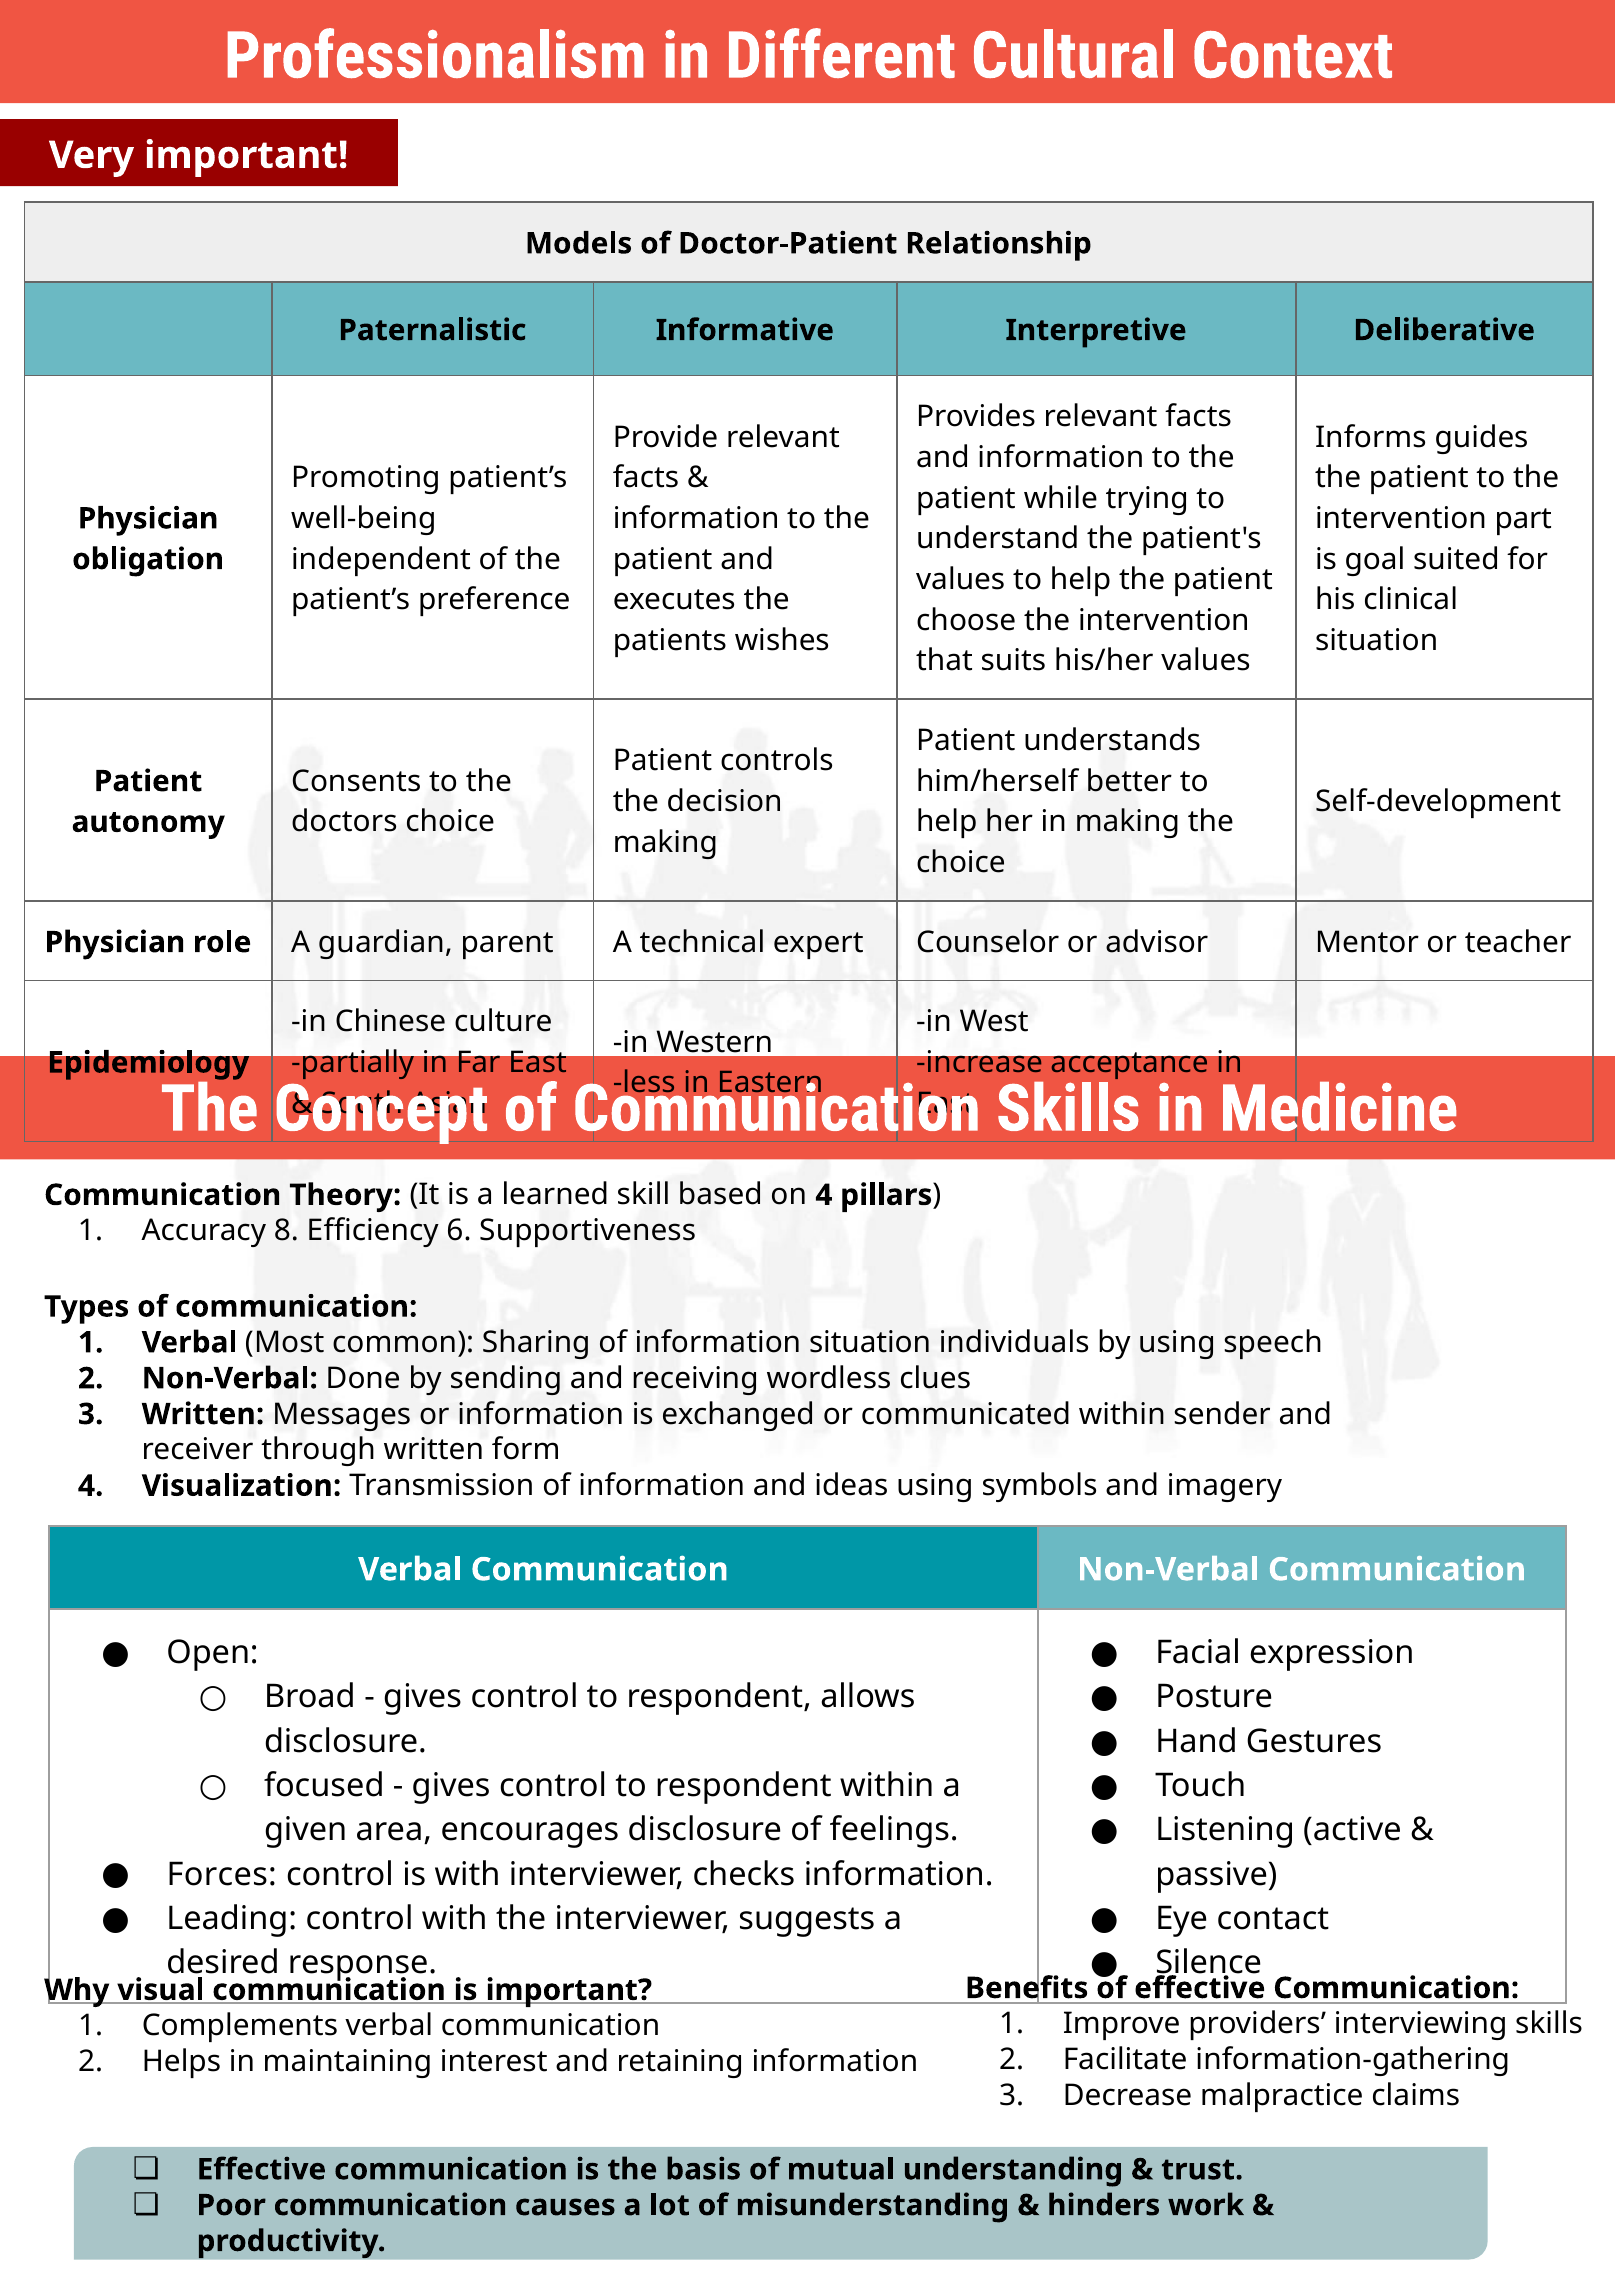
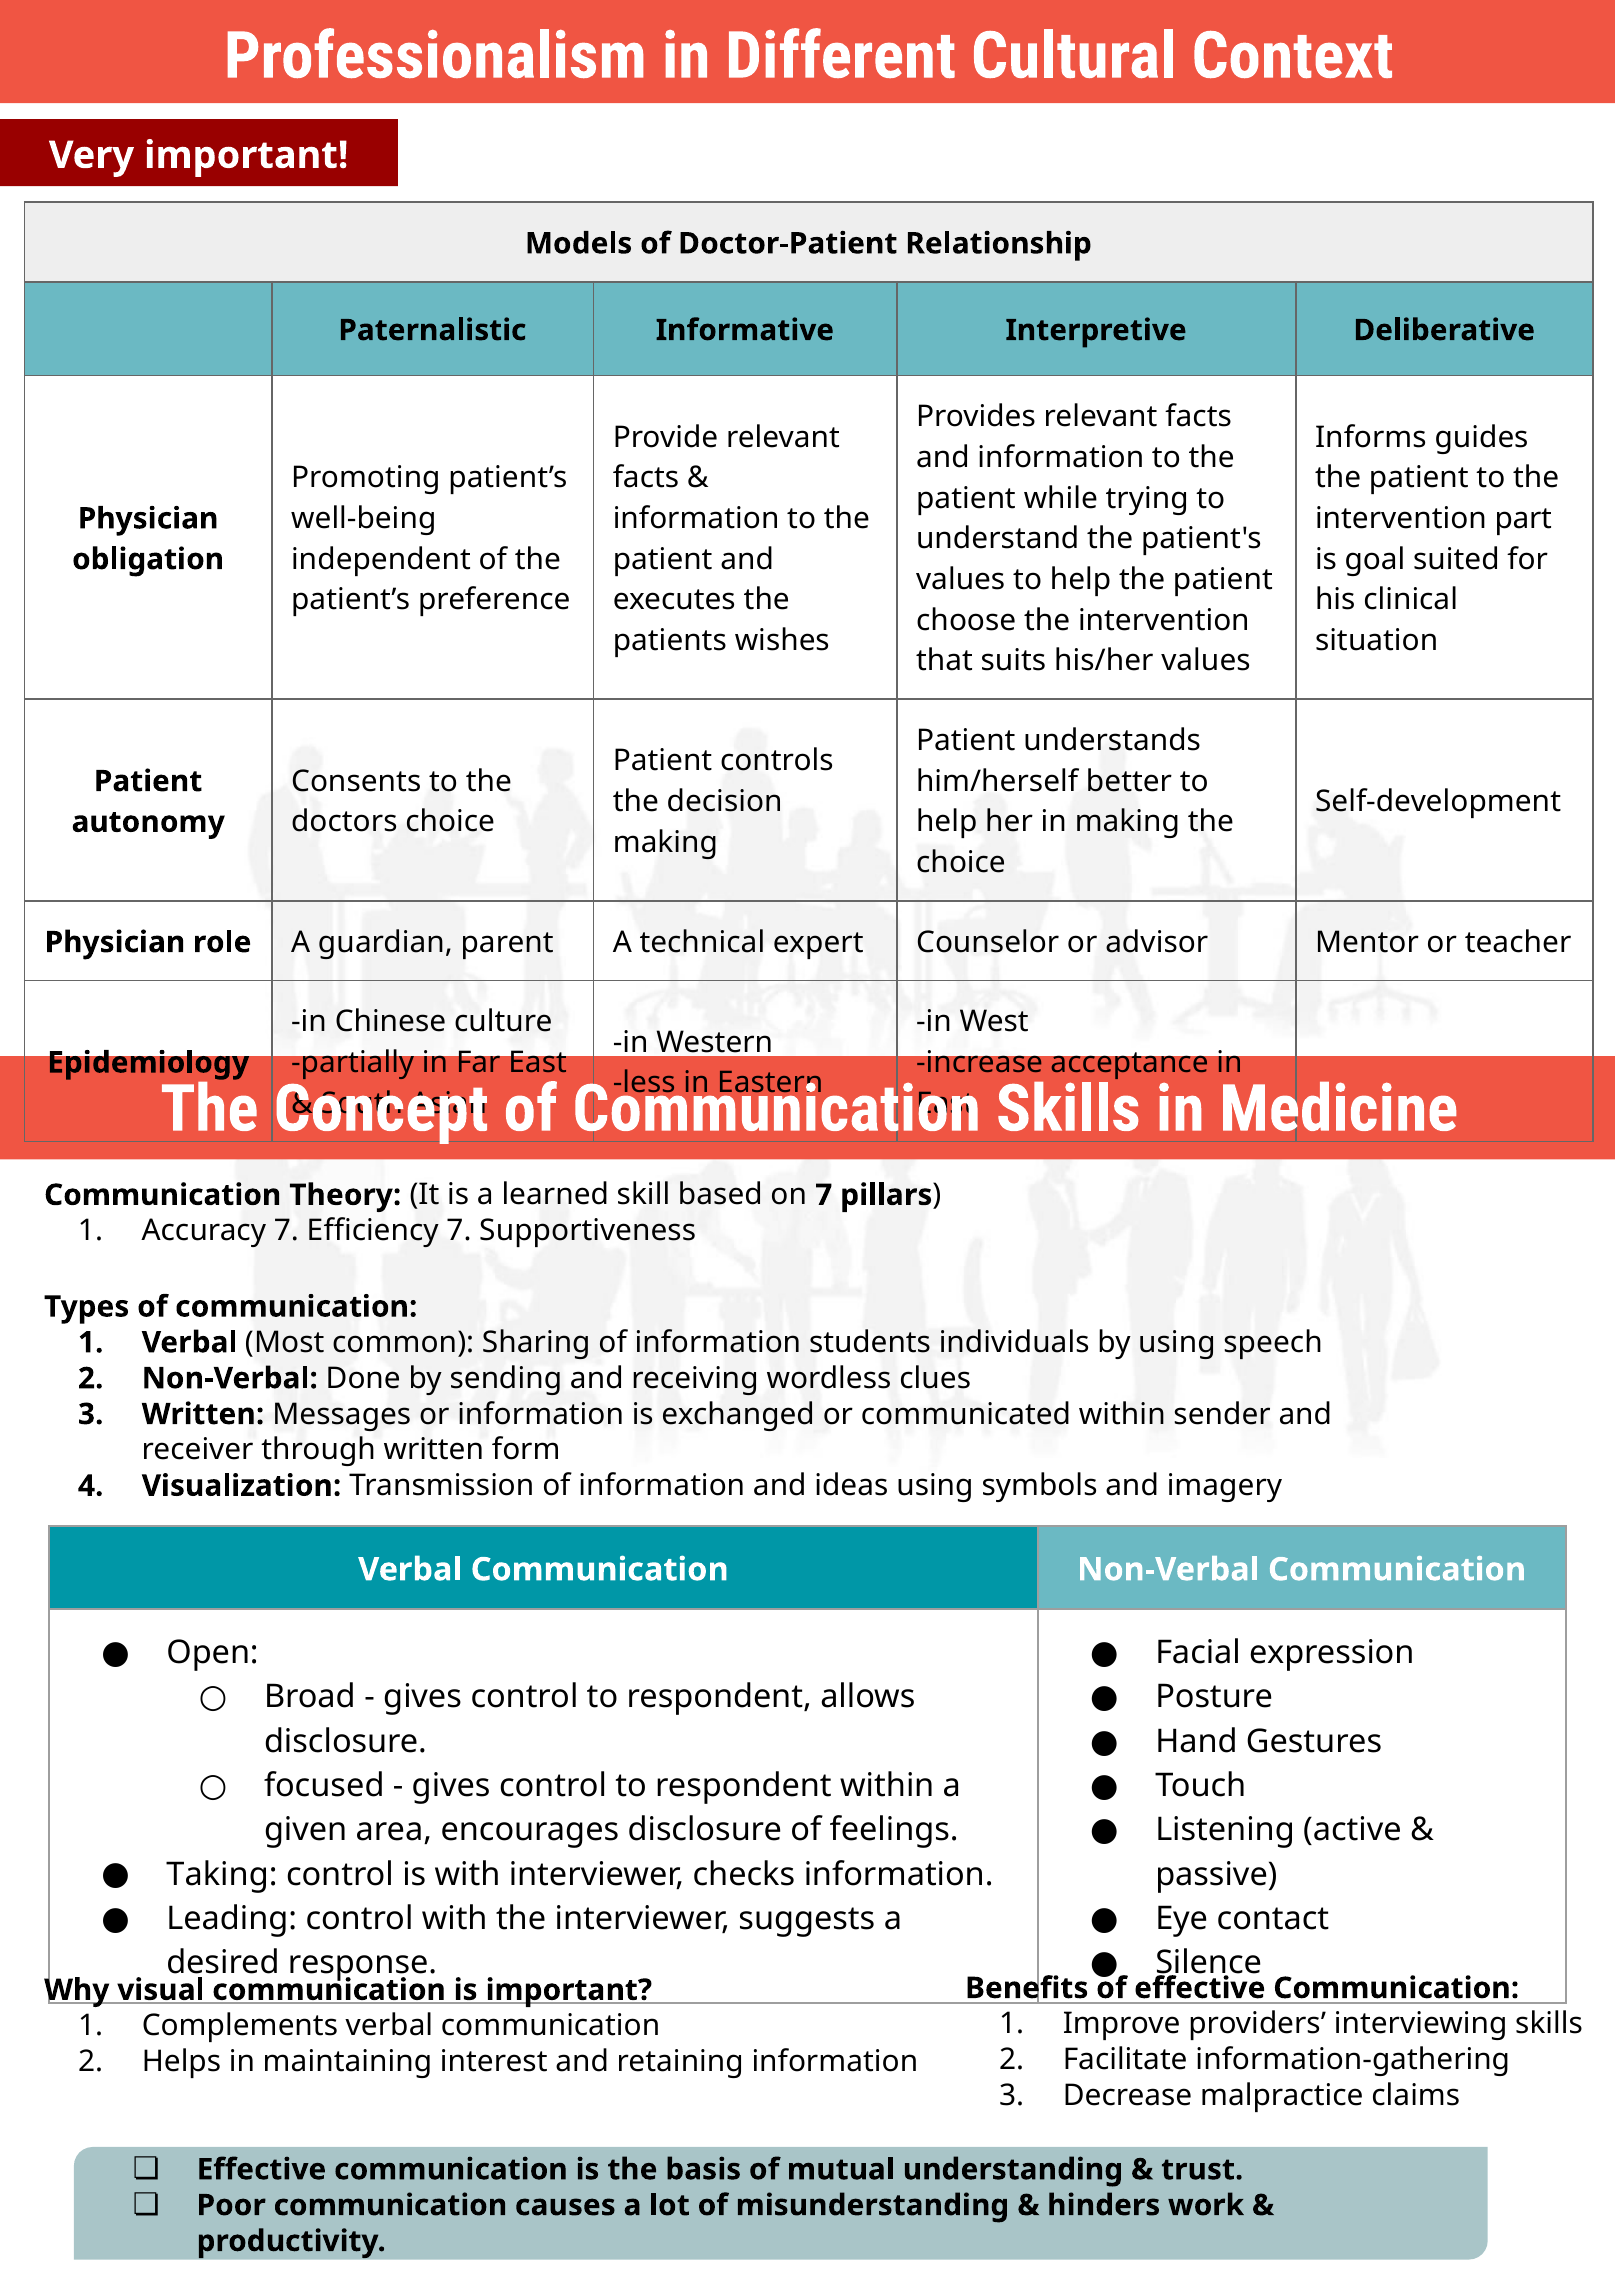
on 4: 4 -> 7 (824, 1195)
Accuracy 8: 8 -> 7 (286, 1231)
Efficiency 6: 6 -> 7 (459, 1231)
information situation: situation -> students (870, 1343)
Forces: Forces -> Taking (222, 1875)
